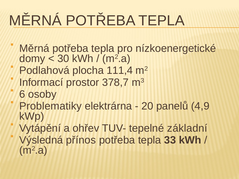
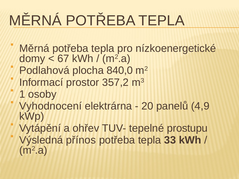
30: 30 -> 67 (63, 59)
111,4: 111,4 -> 840,0 (120, 71)
378,7: 378,7 -> 357,2 (115, 82)
6: 6 -> 1 (22, 94)
Problematiky: Problematiky -> Vyhodnocení (51, 106)
základní: základní -> prostupu (187, 128)
